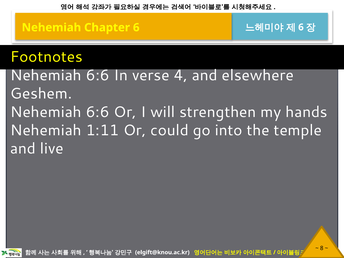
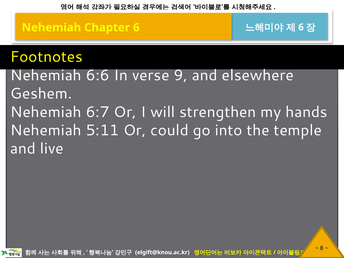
4: 4 -> 9 (181, 75)
6:6: 6:6 -> 6:7 (98, 112)
1:11: 1:11 -> 5:11 (102, 130)
